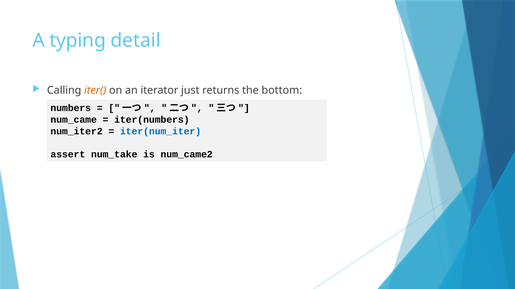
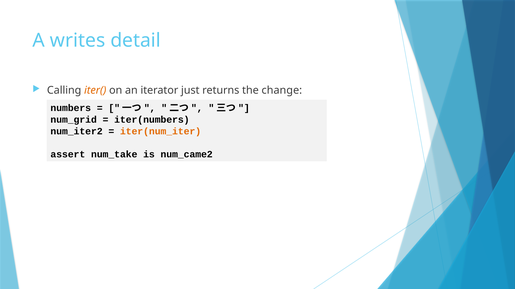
typing: typing -> writes (78, 41)
bottom: bottom -> change (282, 91)
num_came: num_came -> num_grid (74, 120)
iter(num_iter colour: blue -> orange (161, 132)
